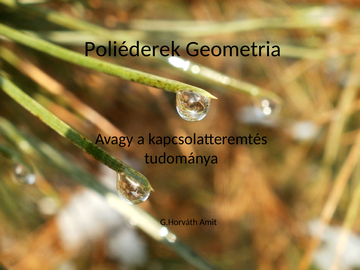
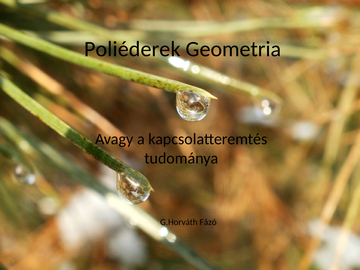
Amit: Amit -> Fázó (208, 222)
